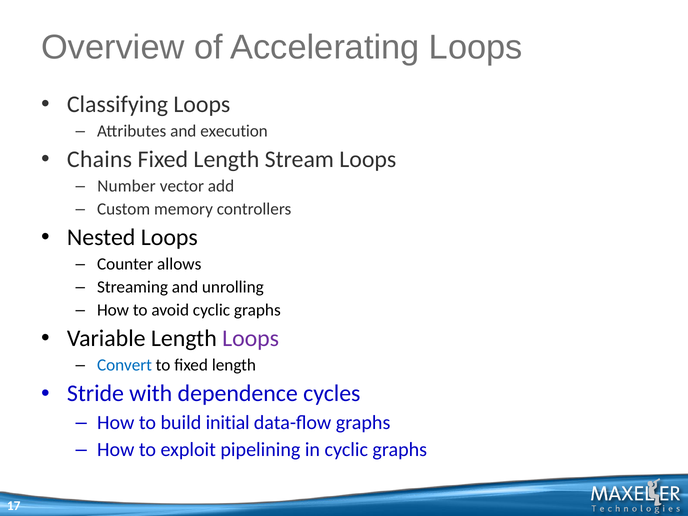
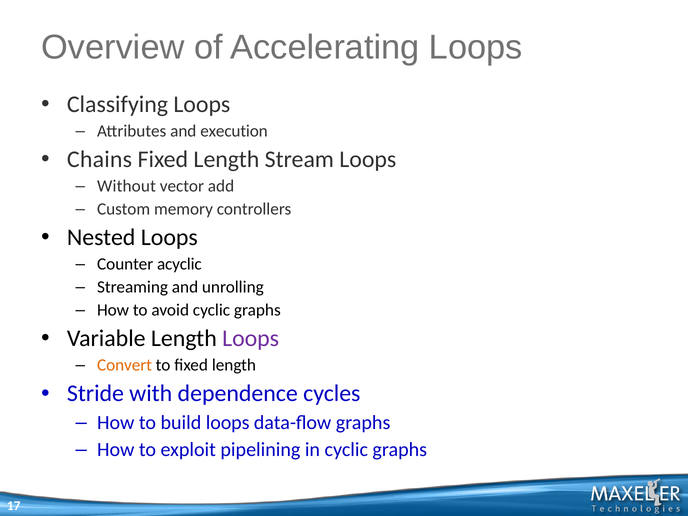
Number: Number -> Without (126, 186)
allows: allows -> acyclic (179, 264)
Convert colour: blue -> orange (125, 365)
build initial: initial -> loops (228, 423)
